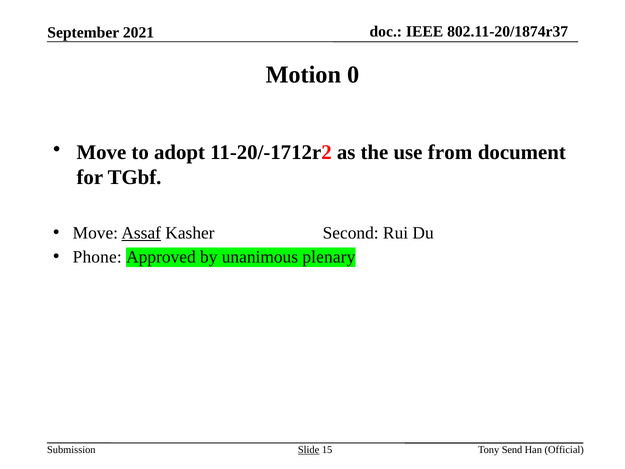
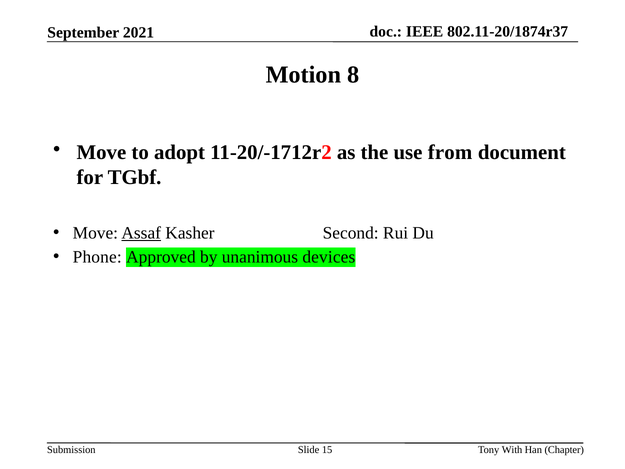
0: 0 -> 8 (353, 75)
plenary: plenary -> devices (329, 257)
Slide underline: present -> none (309, 450)
Send: Send -> With (512, 450)
Official: Official -> Chapter (564, 450)
